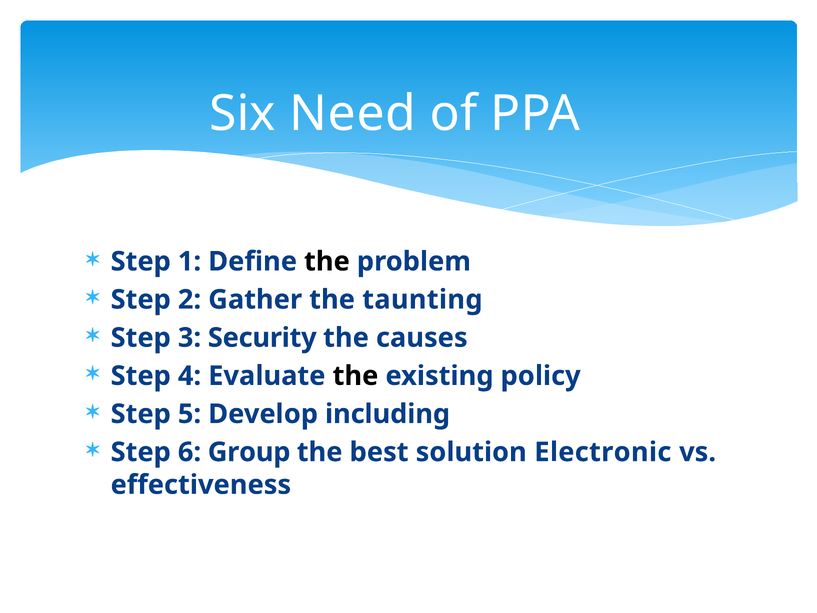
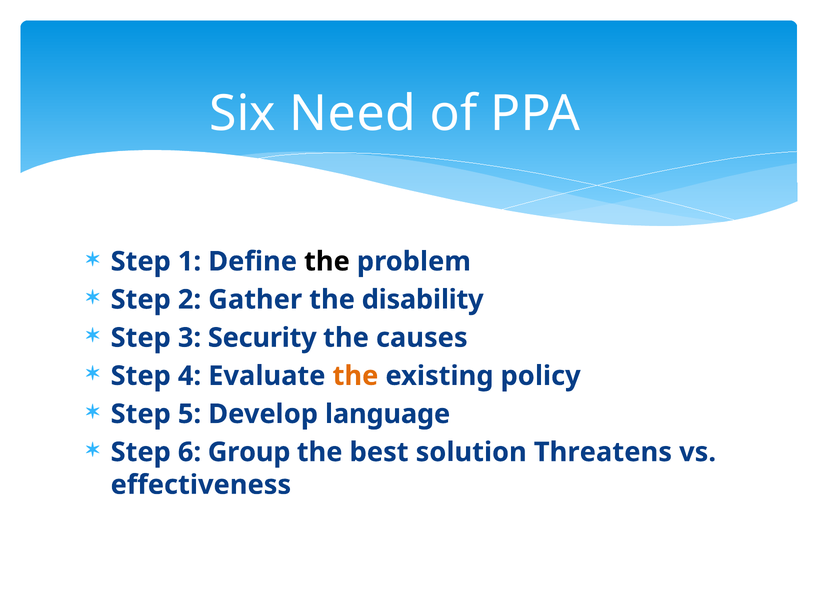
taunting: taunting -> disability (423, 300)
the colour: black -> orange (355, 376)
including: including -> language (388, 414)
Electronic: Electronic -> Threatens (603, 452)
